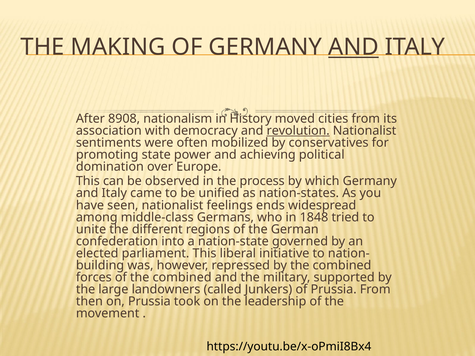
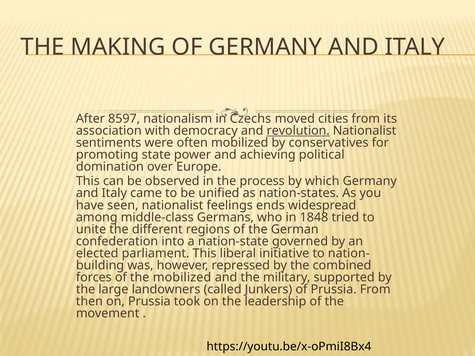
AND underline: present -> none (353, 47)
8908: 8908 -> 8597 (124, 119)
History: History -> Czechs (251, 119)
of the combined: combined -> mobilized (182, 277)
